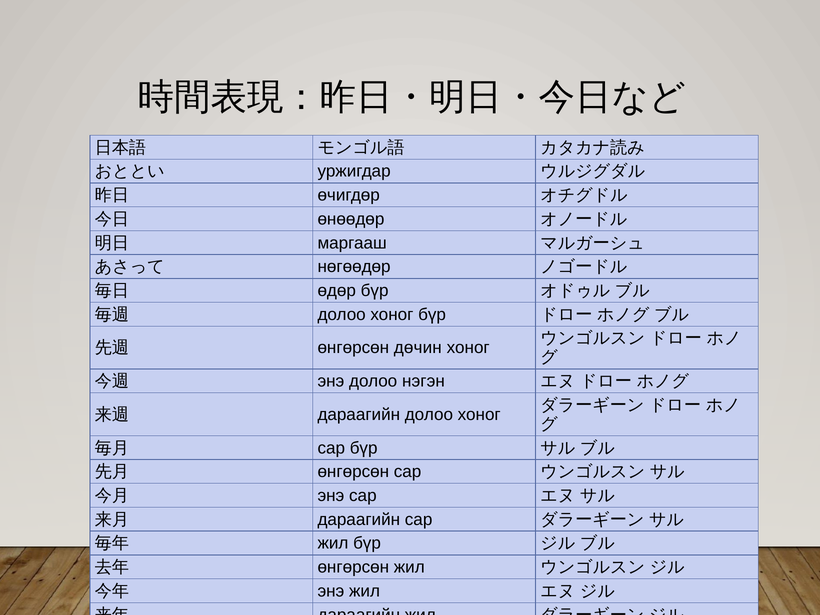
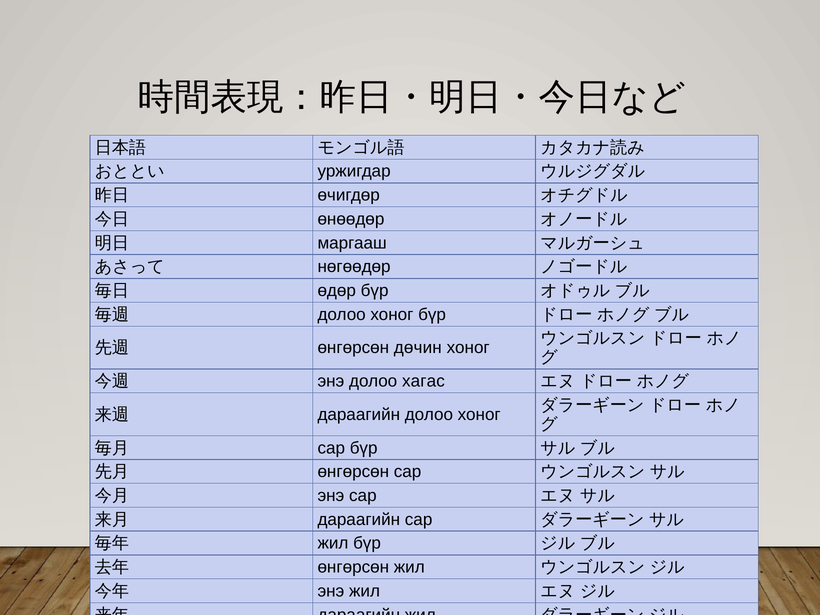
нэгэн: нэгэн -> хагас (423, 381)
